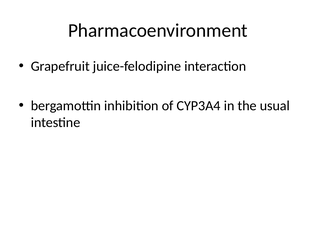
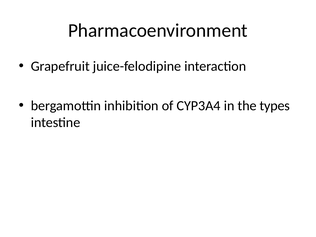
usual: usual -> types (275, 106)
